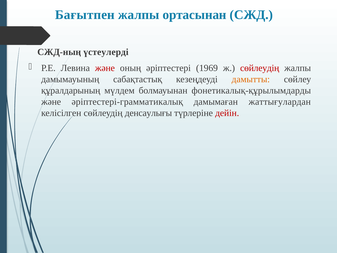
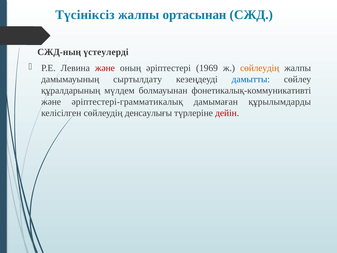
Бағытпен: Бағытпен -> Түсініксіз (85, 15)
сөйлеудің colour: red -> orange (260, 68)
сабақтастық: сабақтастық -> сыртылдату (138, 79)
дамытты colour: orange -> blue (251, 79)
фонетикалық-құрылымдарды: фонетикалық-құрылымдарды -> фонетикалық-коммуникативті (251, 90)
жаттығулардан: жаттығулардан -> құрылымдарды (280, 102)
